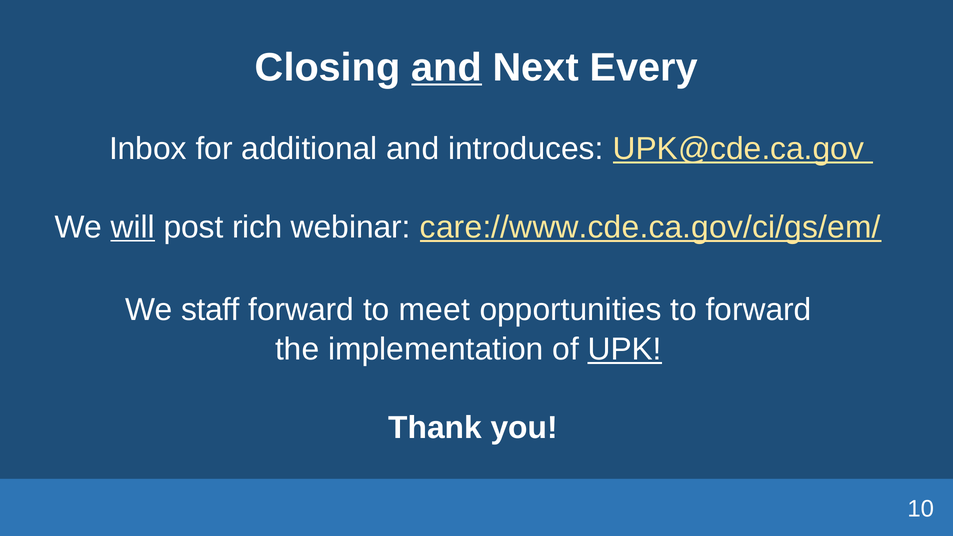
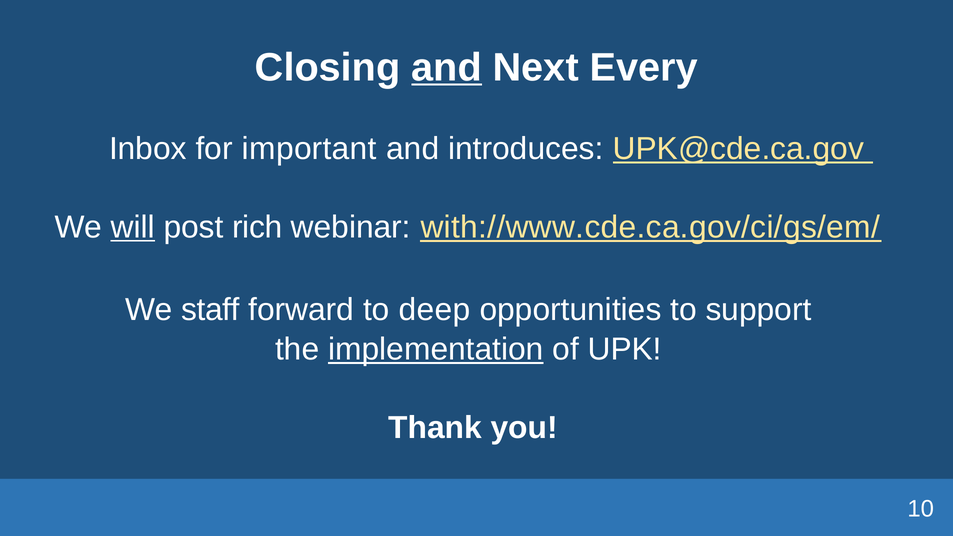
additional: additional -> important (309, 149)
care://www.cde.ca.gov/ci/gs/em/: care://www.cde.ca.gov/ci/gs/em/ -> with://www.cde.ca.gov/ci/gs/em/ (650, 227)
meet: meet -> deep (434, 310)
to forward: forward -> support (759, 310)
implementation underline: none -> present (436, 349)
UPK underline: present -> none (625, 349)
